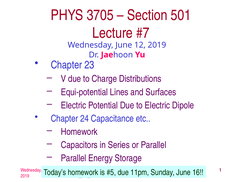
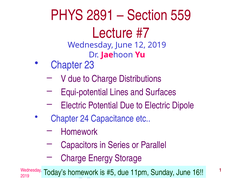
3705: 3705 -> 2891 (100, 15)
501: 501 -> 559 (181, 15)
Parallel: Parallel -> Charge (74, 158)
